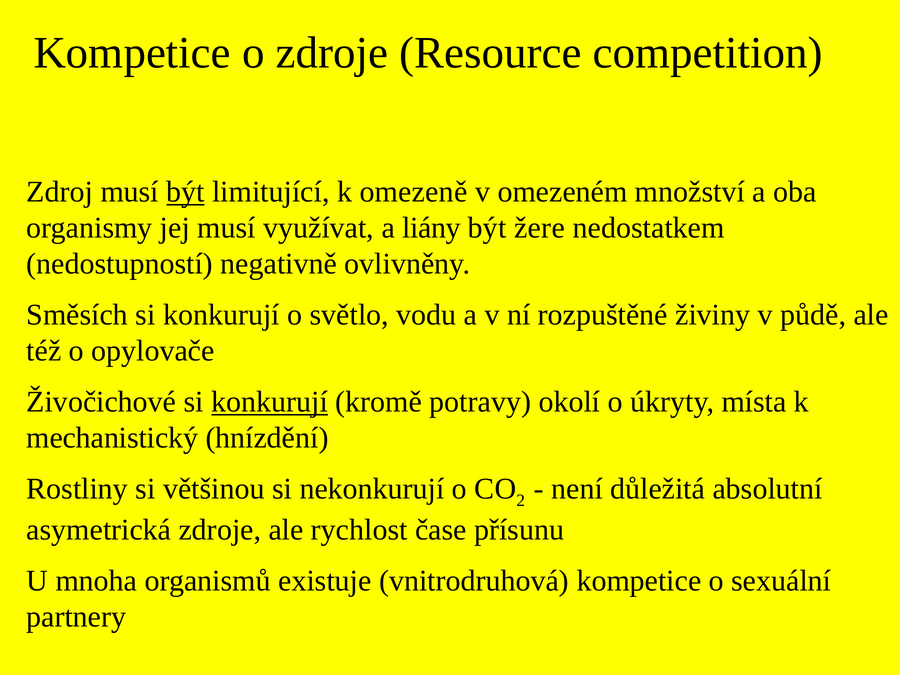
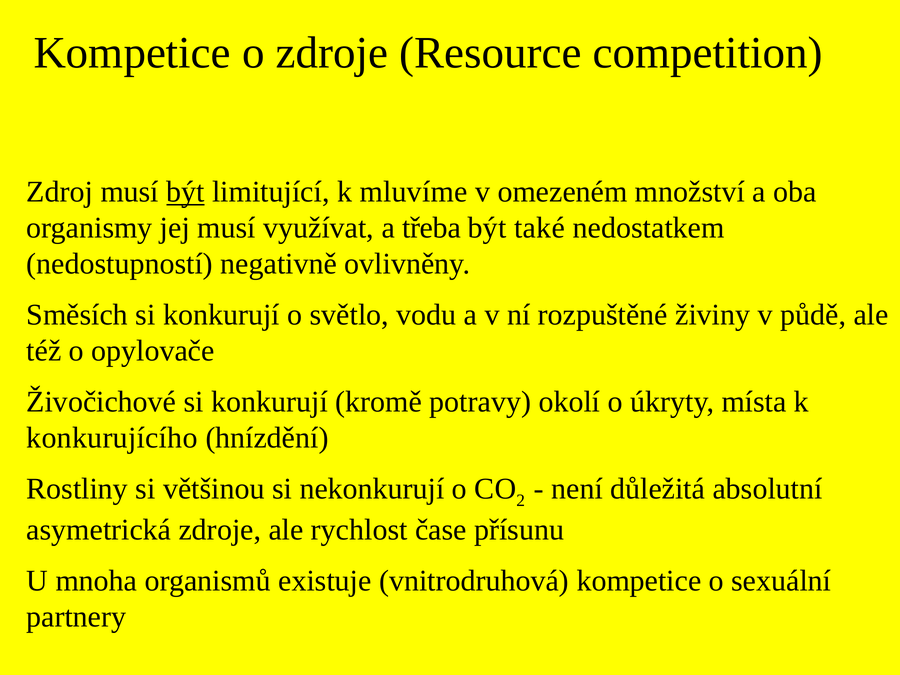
omezeně: omezeně -> mluvíme (413, 192)
liány: liány -> třeba (432, 228)
žere: žere -> také (540, 228)
konkurují underline: present -> none (270, 402)
mechanistický: mechanistický -> konkurujícího (112, 438)
